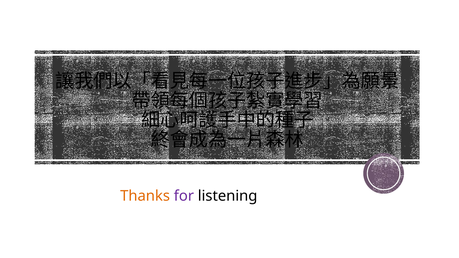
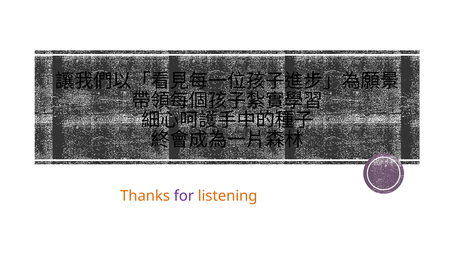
listening colour: black -> orange (228, 196)
